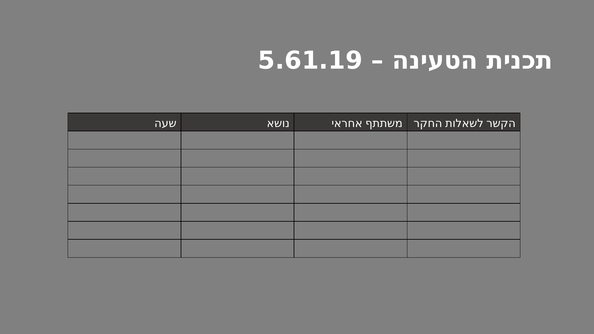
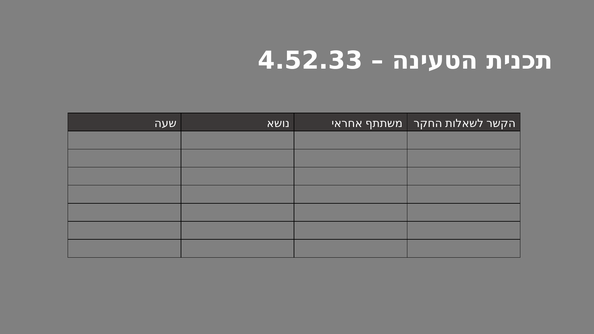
5.61.19: 5.61.19 -> 4.52.33 (310, 61)
